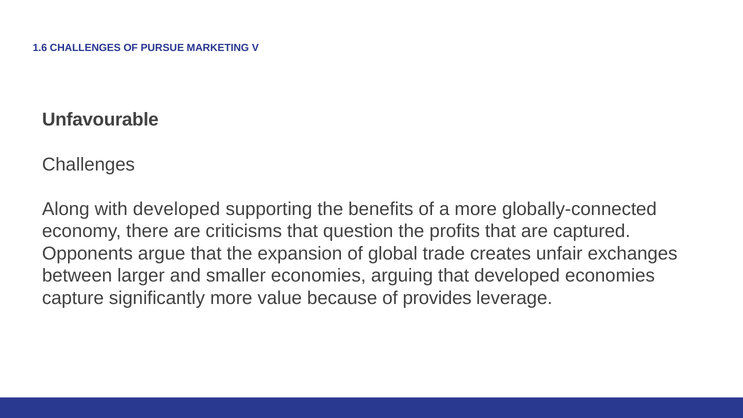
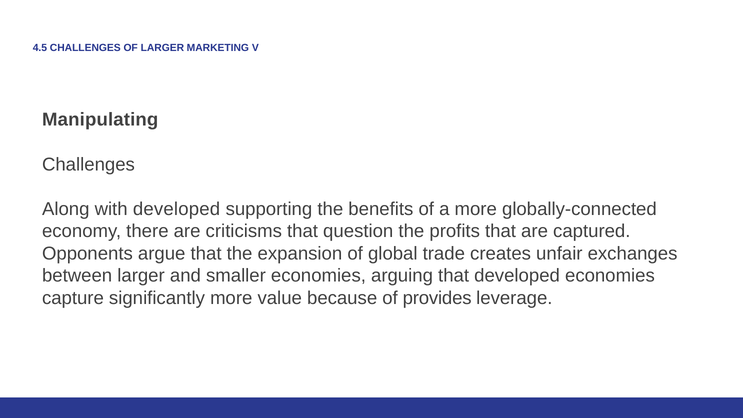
1.6: 1.6 -> 4.5 (40, 48)
OF PURSUE: PURSUE -> LARGER (162, 48)
Unfavourable: Unfavourable -> Manipulating (100, 120)
